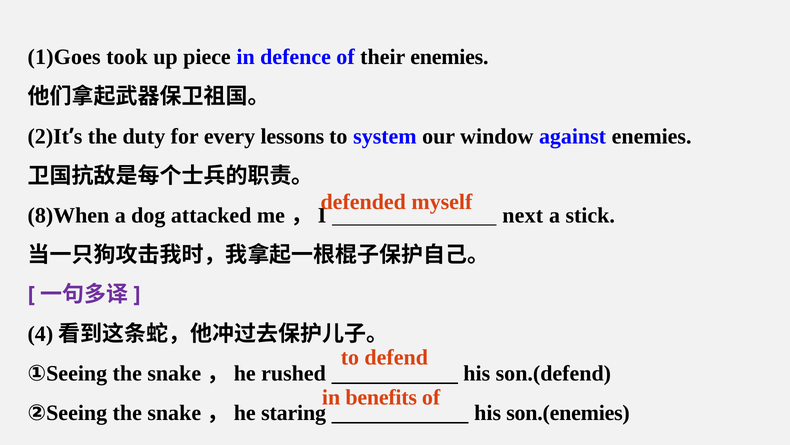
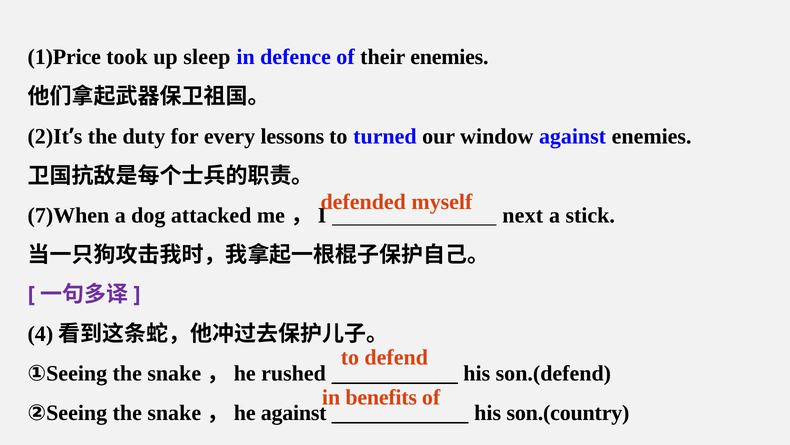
1)Goes: 1)Goes -> 1)Price (64, 57)
piece: piece -> sleep (207, 57)
system: system -> turned (385, 136)
8)When: 8)When -> 7)When (68, 215)
snake，he staring: staring -> against (294, 413)
son.(enemies: son.(enemies -> son.(country (568, 413)
